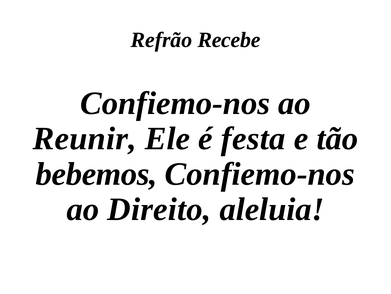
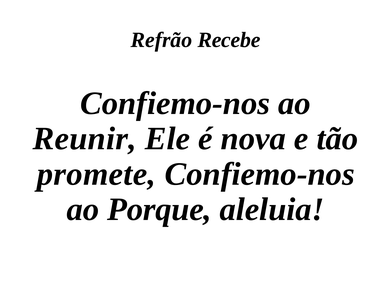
festa: festa -> nova (253, 138)
bebemos: bebemos -> promete (96, 174)
Direito: Direito -> Porque (159, 209)
